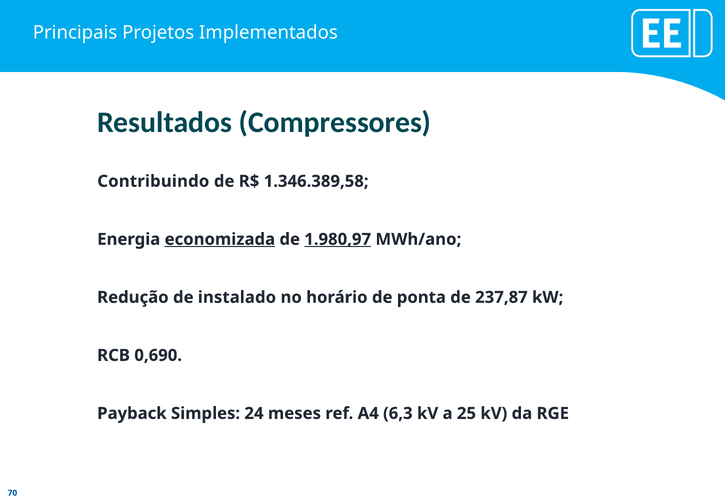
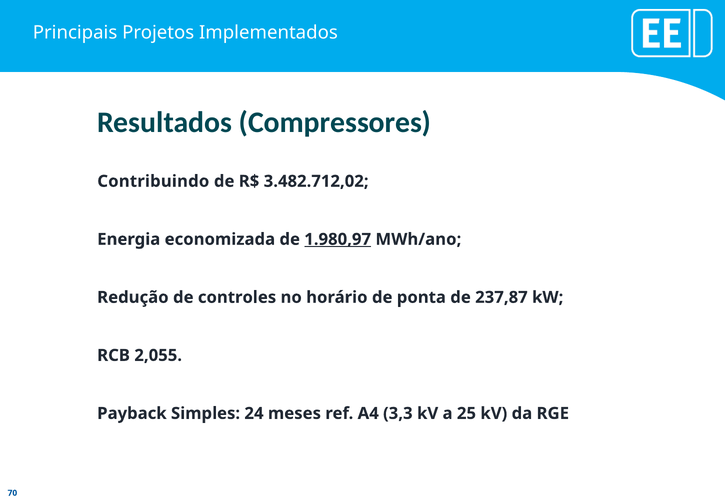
1.346.389,58: 1.346.389,58 -> 3.482.712,02 (316, 181)
economizada underline: present -> none (220, 239)
instalado: instalado -> controles (237, 297)
0,690: 0,690 -> 2,055 (158, 355)
6,3: 6,3 -> 3,3 (398, 413)
